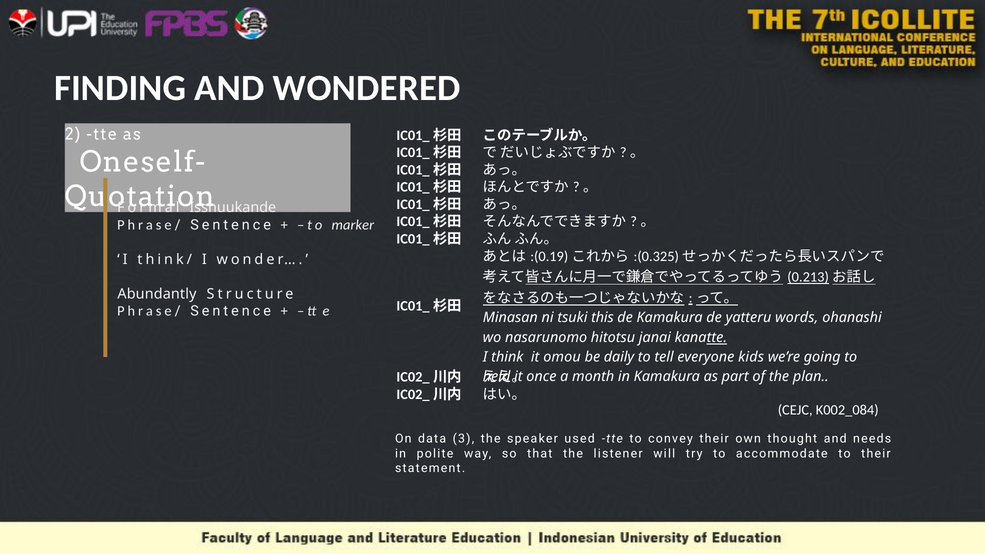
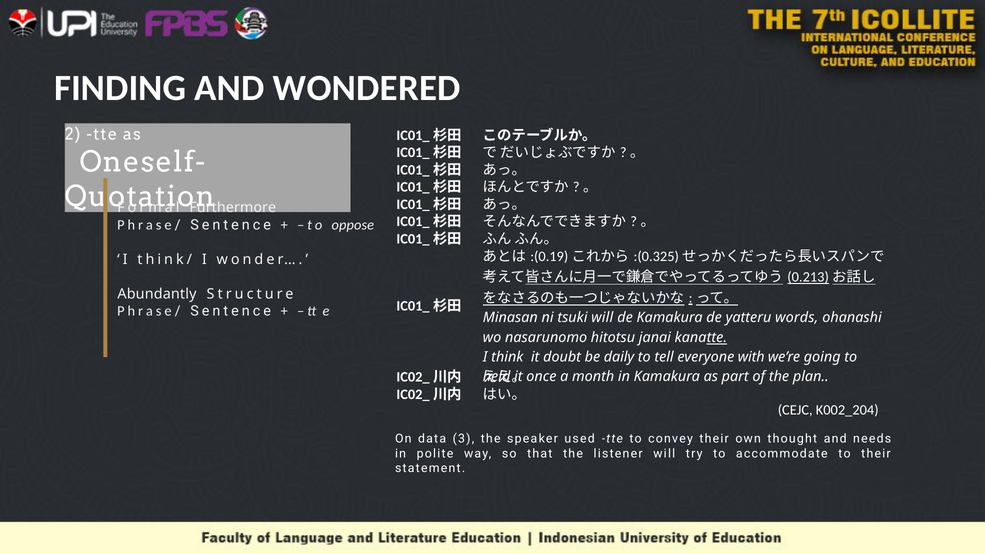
Isshuukande: Isshuukande -> Furthermore (233, 208)
marker: marker -> oppose (353, 225)
tsuki this: this -> will (602, 318)
omou: omou -> doubt (562, 357)
kids: kids -> with (751, 357)
K002_084: K002_084 -> K002_204 (847, 410)
